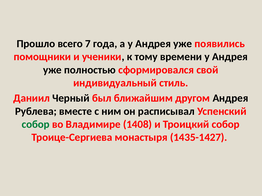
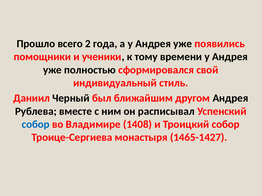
7: 7 -> 2 (88, 44)
собор colour: green -> blue (36, 125)
1435-1427: 1435-1427 -> 1465-1427 (199, 138)
